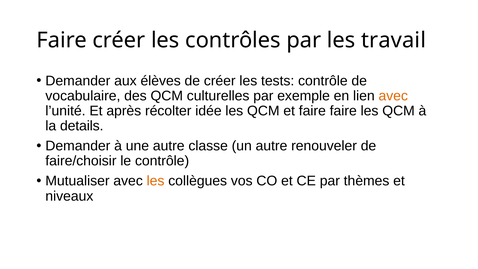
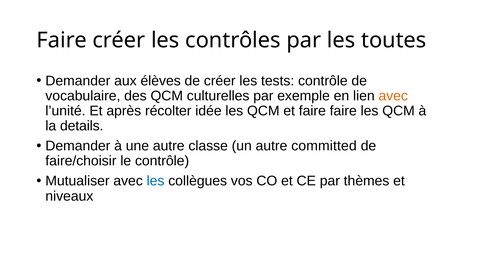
travail: travail -> toutes (394, 40)
renouveler: renouveler -> committed (324, 146)
les colour: orange -> blue (156, 181)
